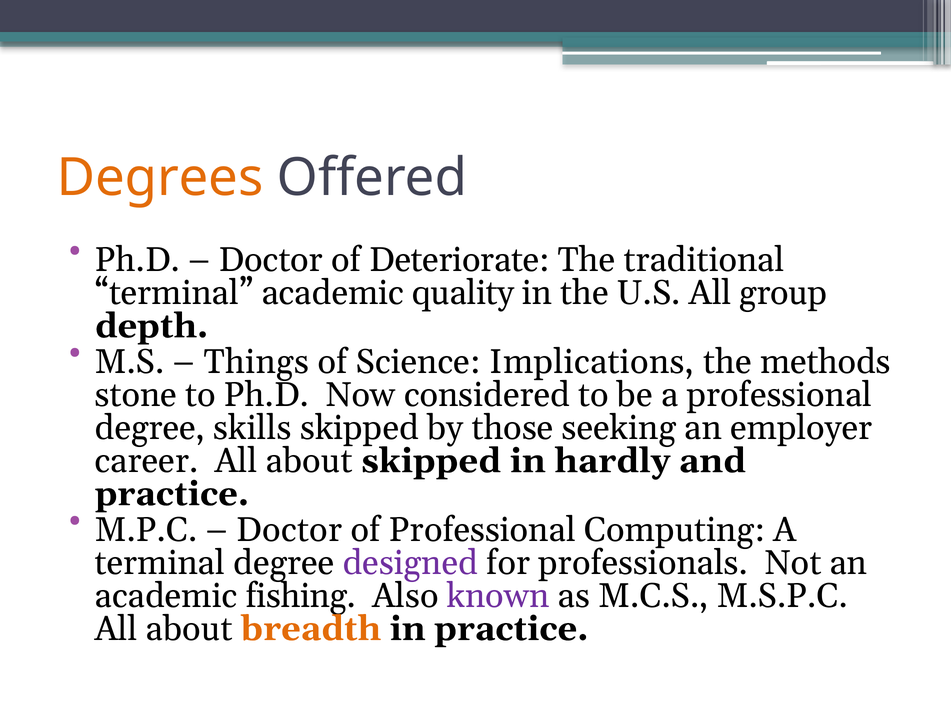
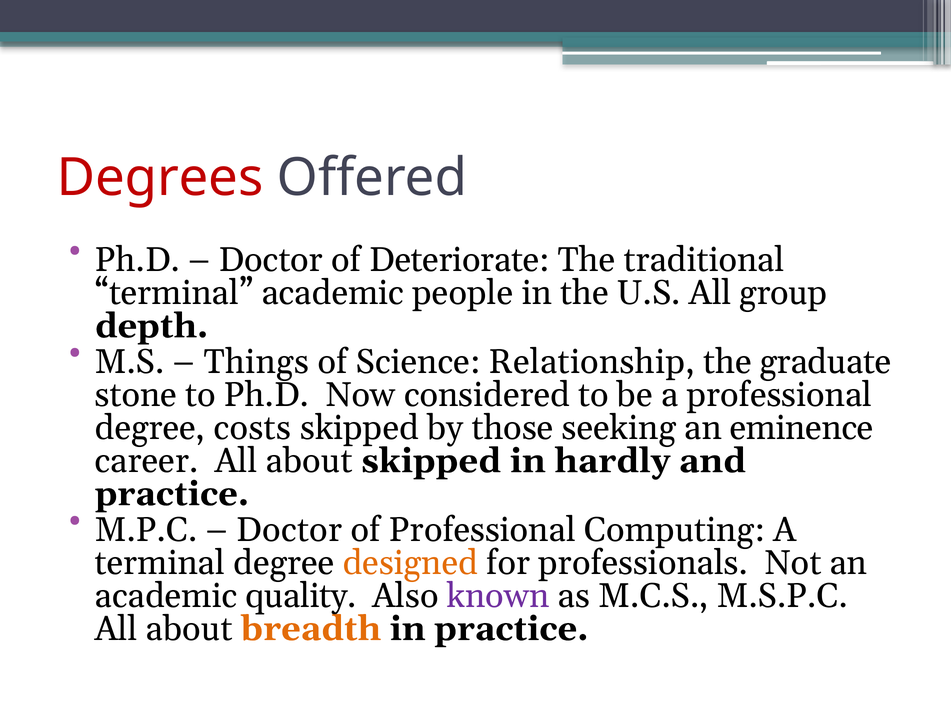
Degrees colour: orange -> red (160, 178)
quality: quality -> people (463, 293)
Implications: Implications -> Relationship (592, 362)
methods: methods -> graduate (825, 362)
skills: skills -> costs (252, 428)
employer: employer -> eminence (802, 428)
designed colour: purple -> orange (410, 563)
fishing: fishing -> quality (301, 596)
